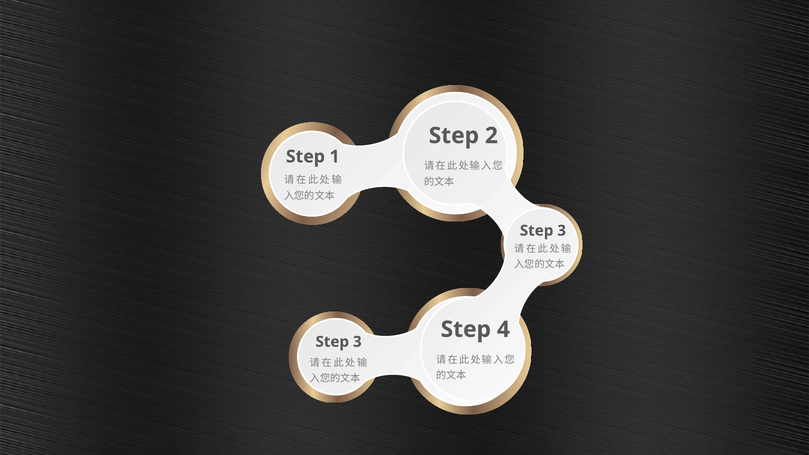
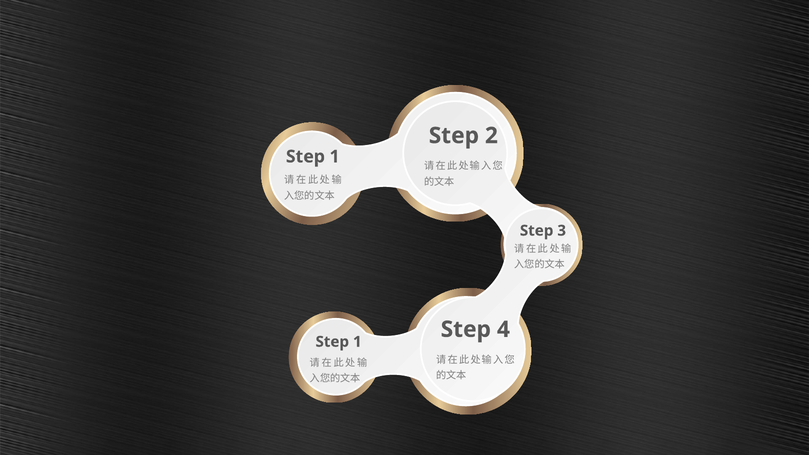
3: 3 -> 1 (357, 342)
